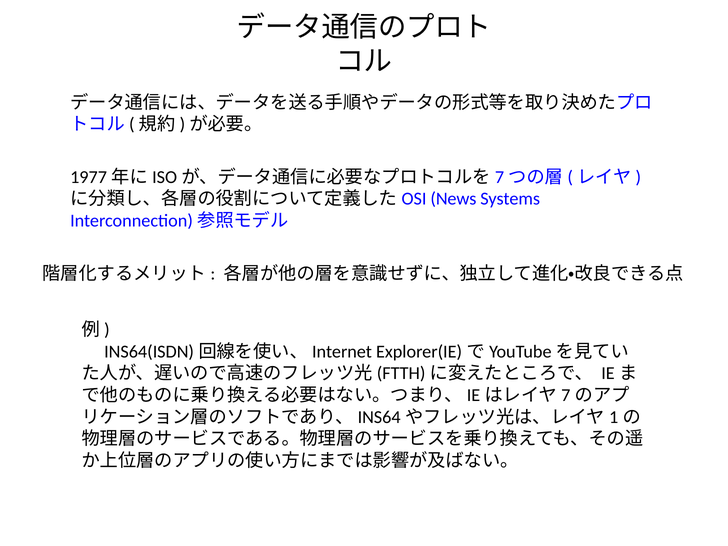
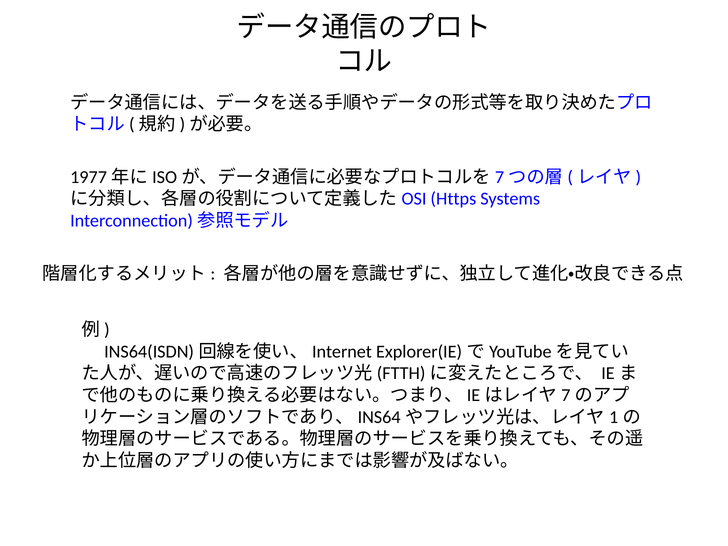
News: News -> Https (453, 199)
